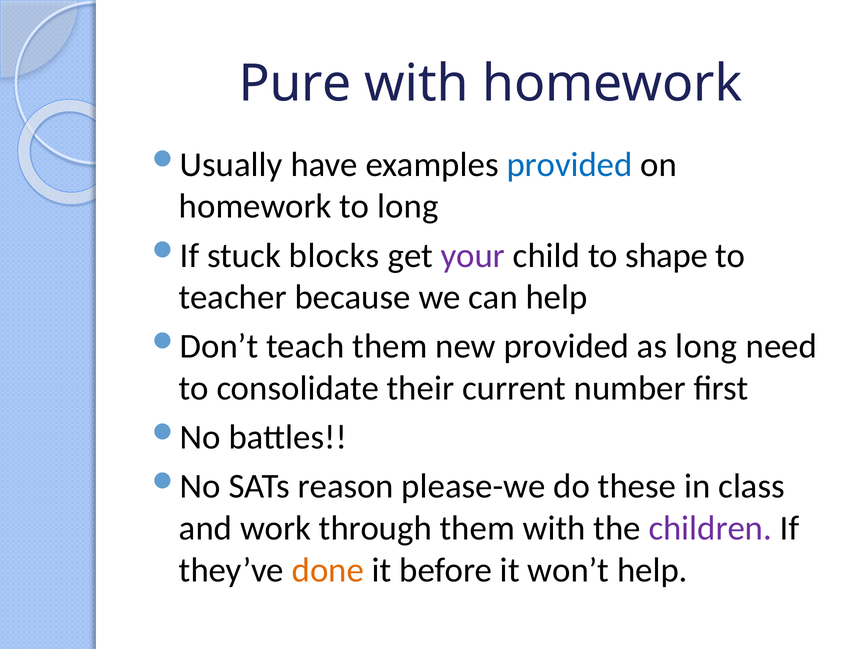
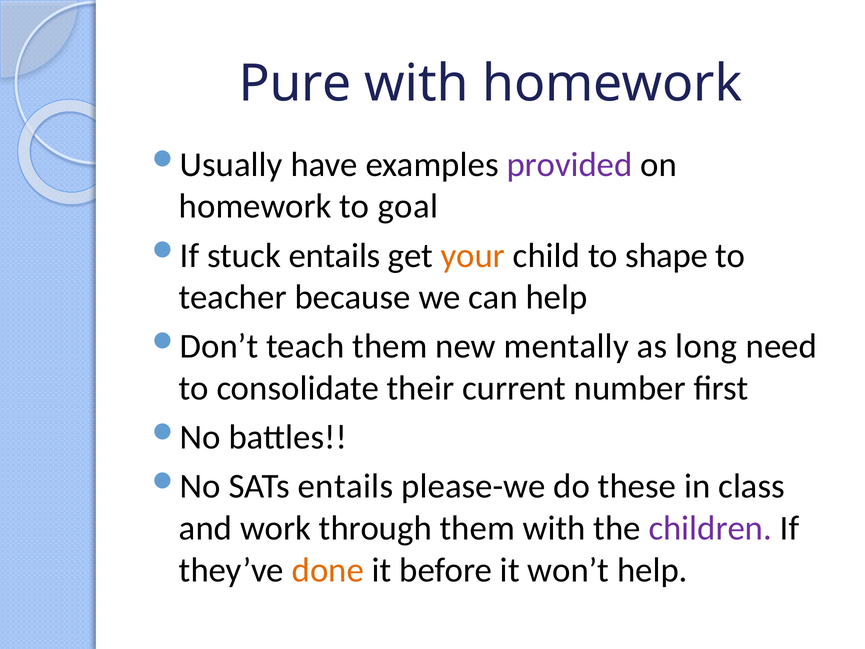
provided colour: blue -> purple (570, 165)
to long: long -> goal (408, 206)
stuck blocks: blocks -> entails (334, 255)
your colour: purple -> orange (473, 255)
new provided: provided -> mentally (566, 346)
SATs reason: reason -> entails (346, 486)
